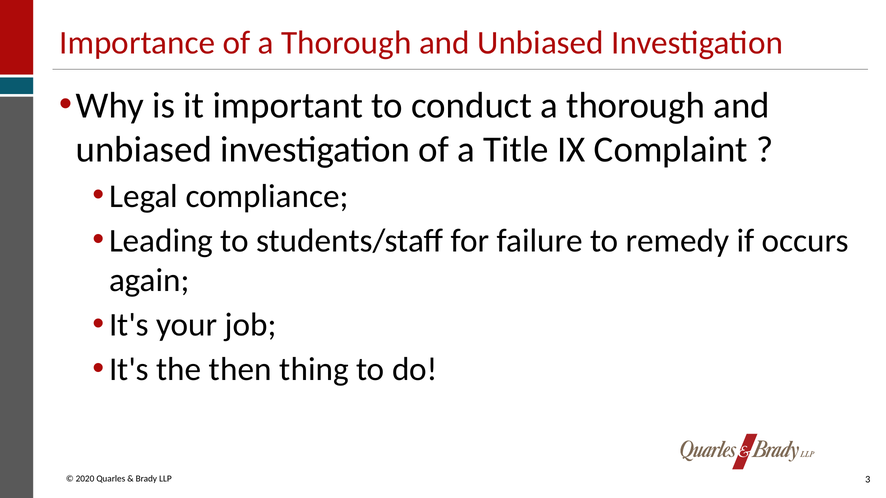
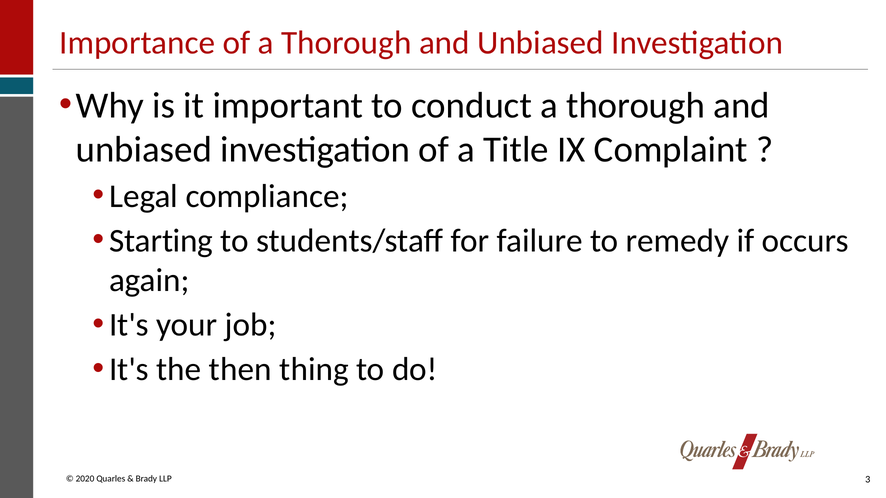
Leading: Leading -> Starting (161, 241)
